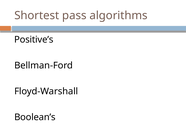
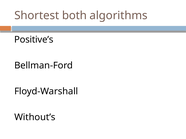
pass: pass -> both (74, 16)
Boolean’s: Boolean’s -> Without’s (35, 118)
